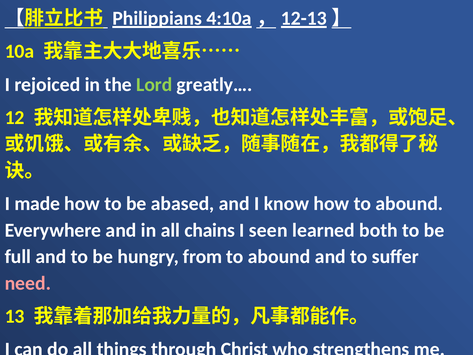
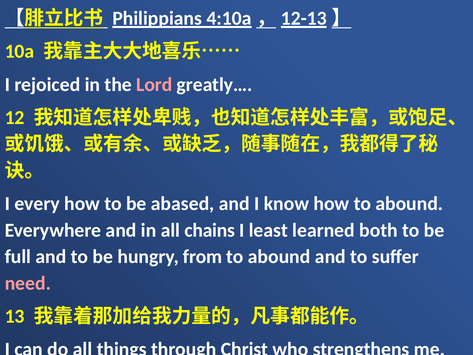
Lord colour: light green -> pink (154, 85)
made: made -> every (37, 204)
seen: seen -> least (268, 230)
